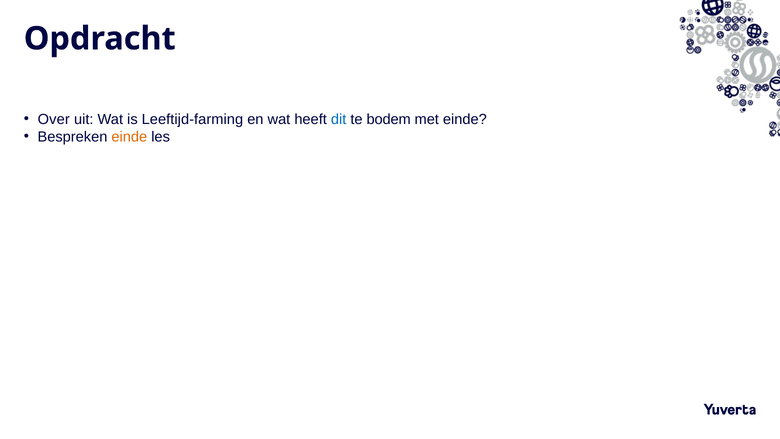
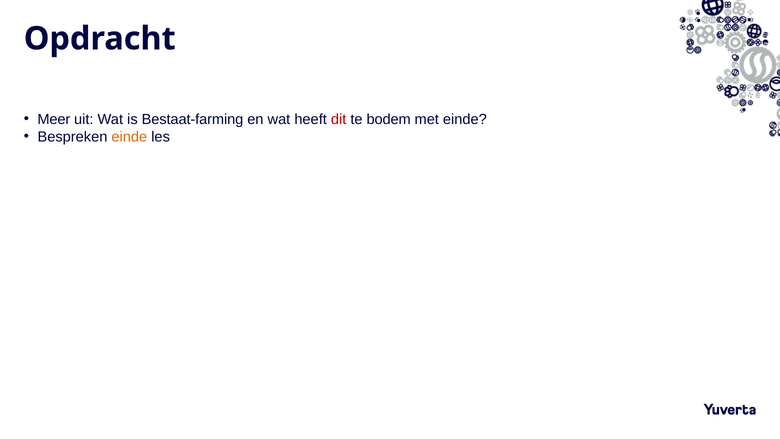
Over: Over -> Meer (54, 119)
Leeftijd-farming: Leeftijd-farming -> Bestaat-farming (193, 119)
dit colour: blue -> red (339, 119)
